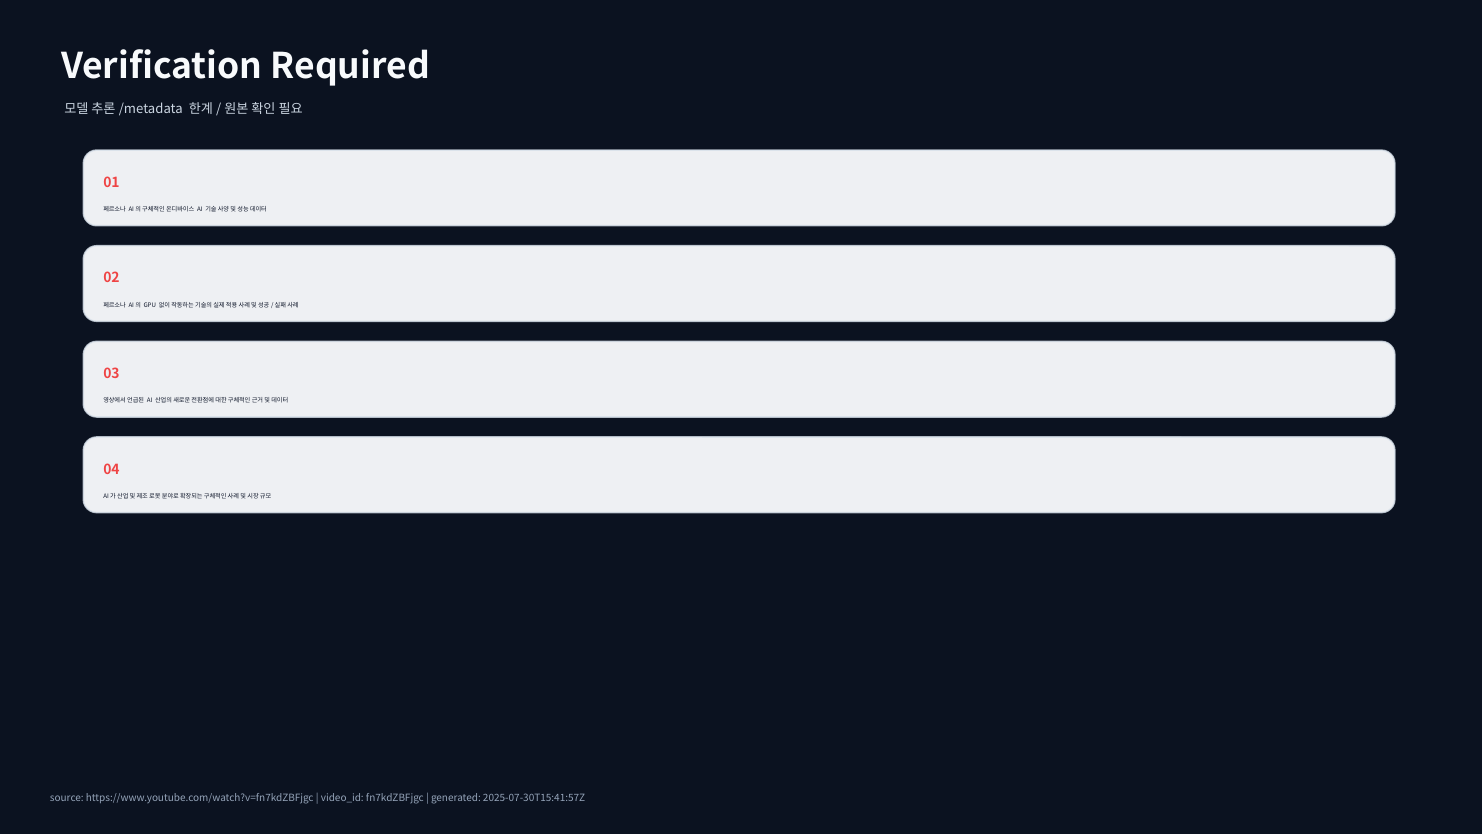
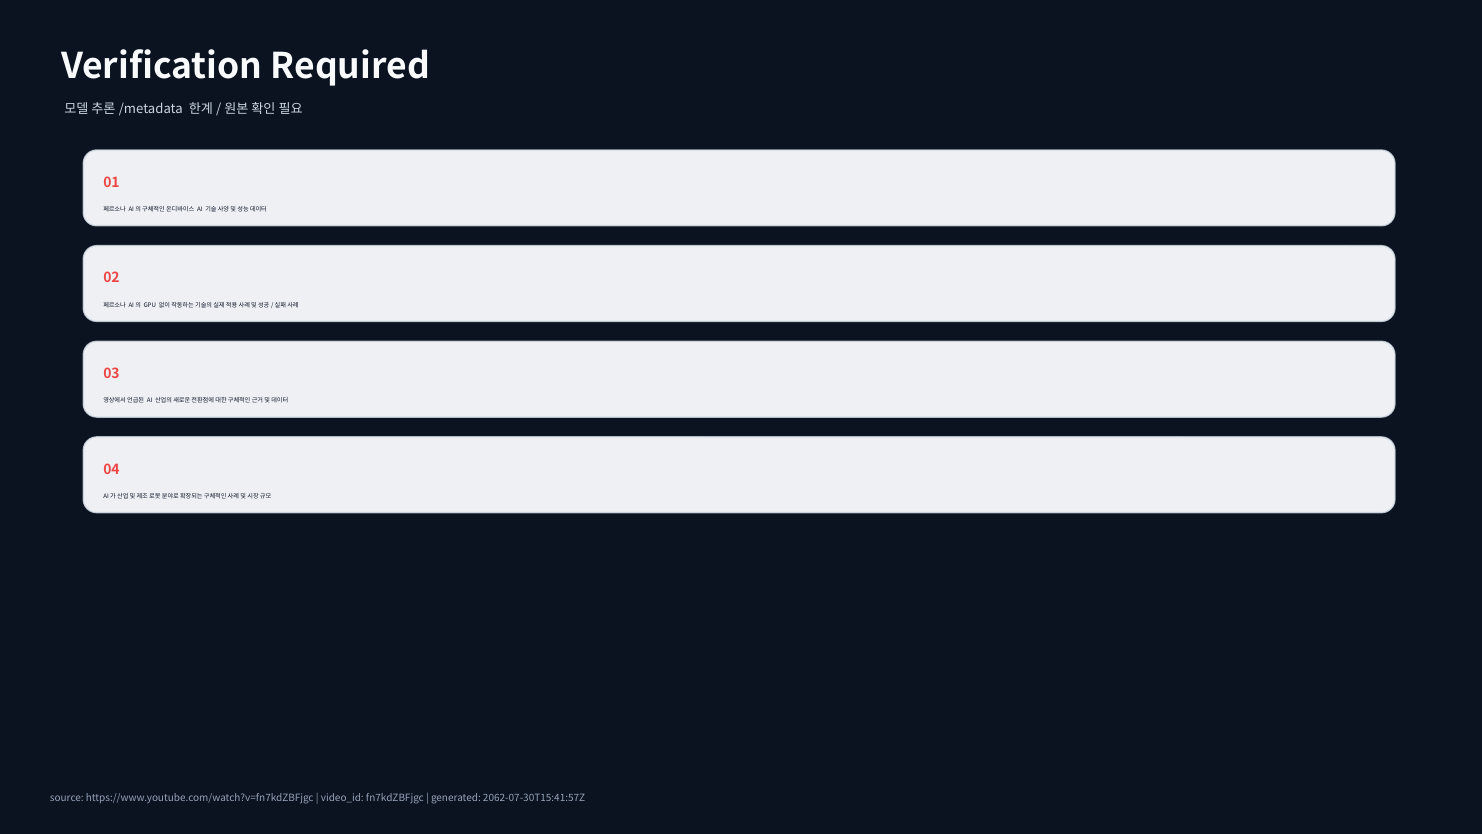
2025-07-30T15:41:57Z: 2025-07-30T15:41:57Z -> 2062-07-30T15:41:57Z (534, 798)
